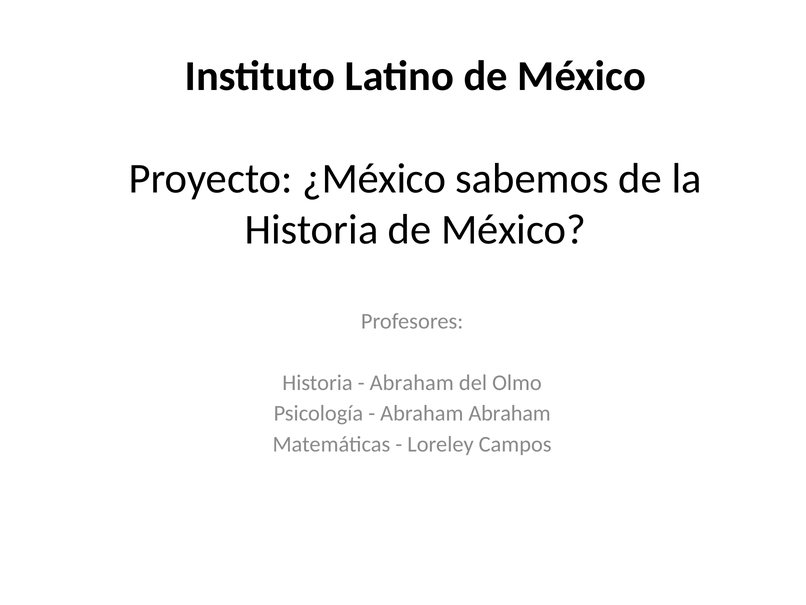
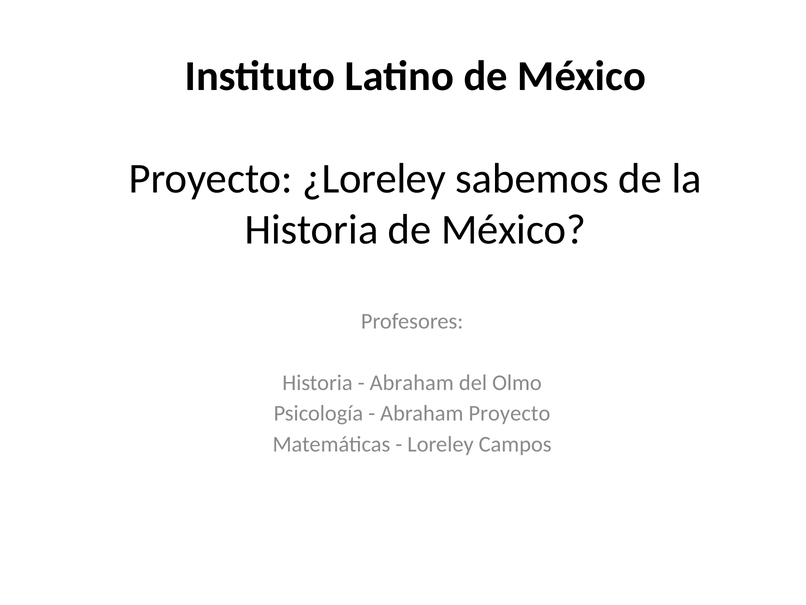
¿México: ¿México -> ¿Loreley (374, 178)
Abraham Abraham: Abraham -> Proyecto (509, 413)
